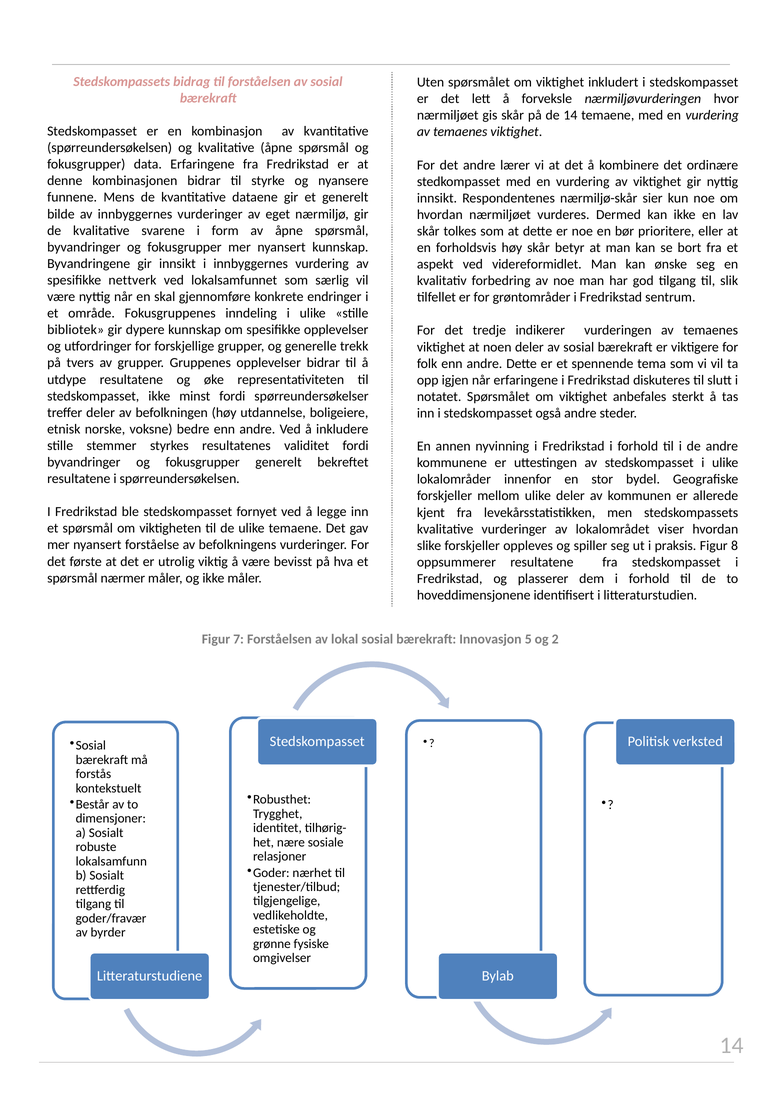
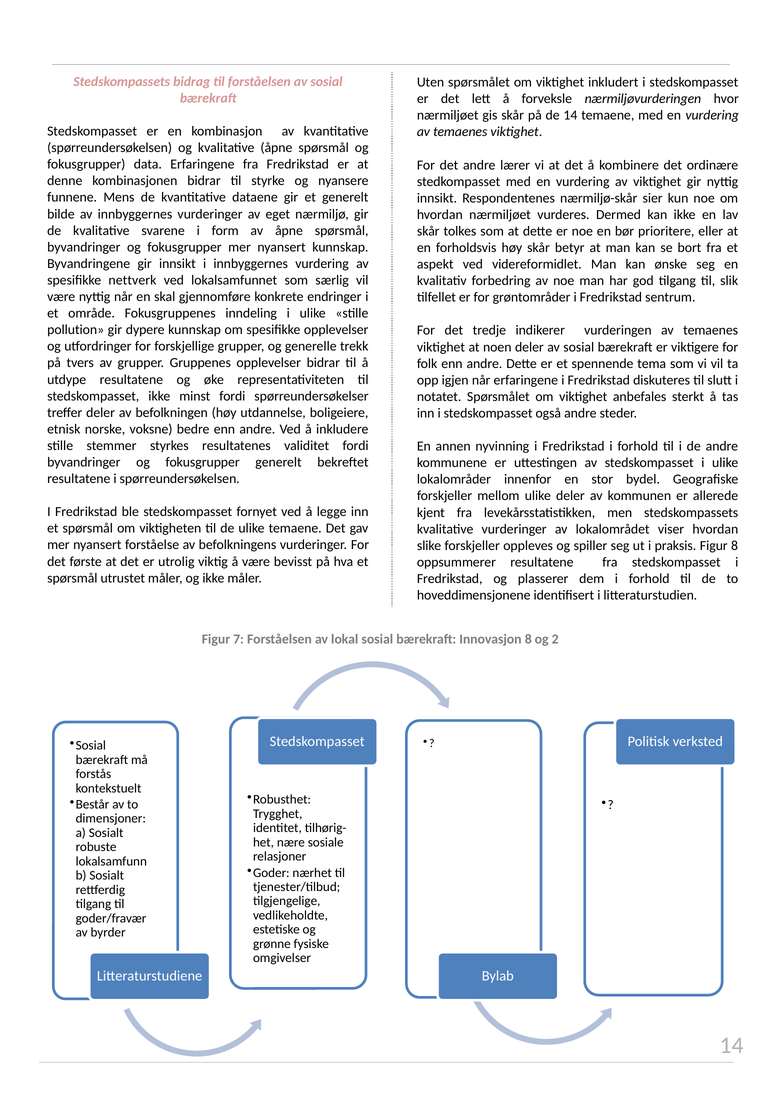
bibliotek: bibliotek -> pollution (76, 330)
nærmer: nærmer -> utrustet (123, 578)
Innovasjon 5: 5 -> 8 (528, 639)
